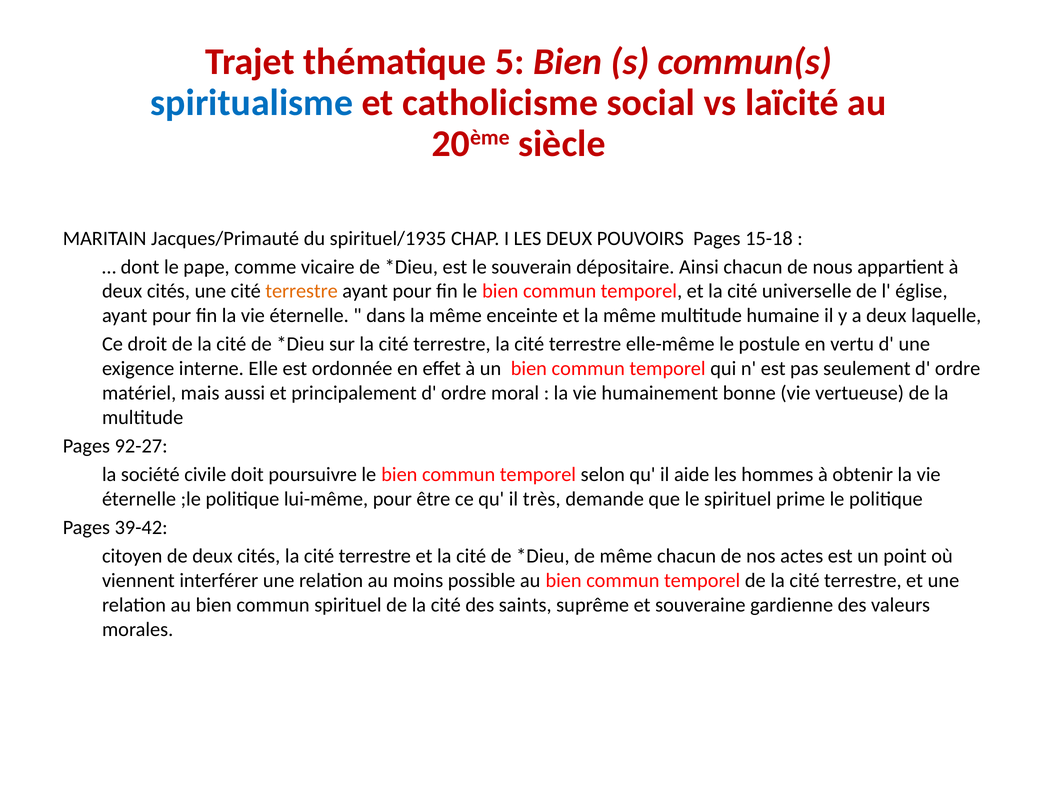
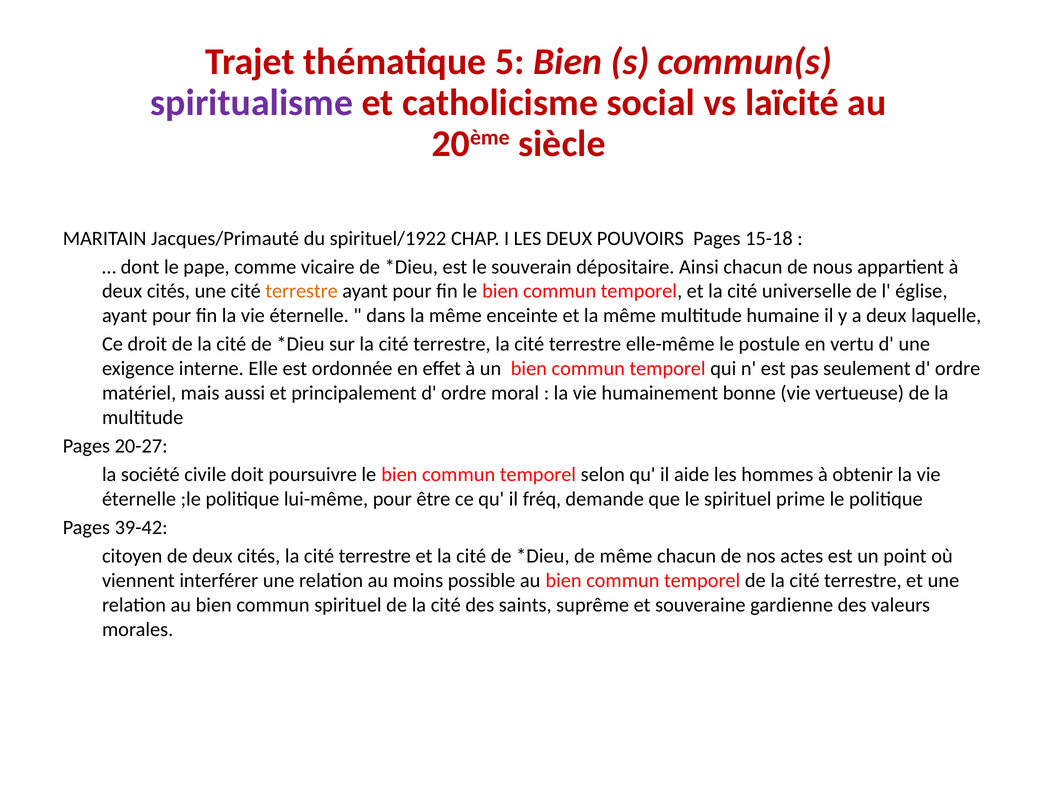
spiritualisme colour: blue -> purple (252, 103)
spirituel/1935: spirituel/1935 -> spirituel/1922 (388, 238)
92-27: 92-27 -> 20-27 (141, 446)
très: très -> fréq (542, 499)
